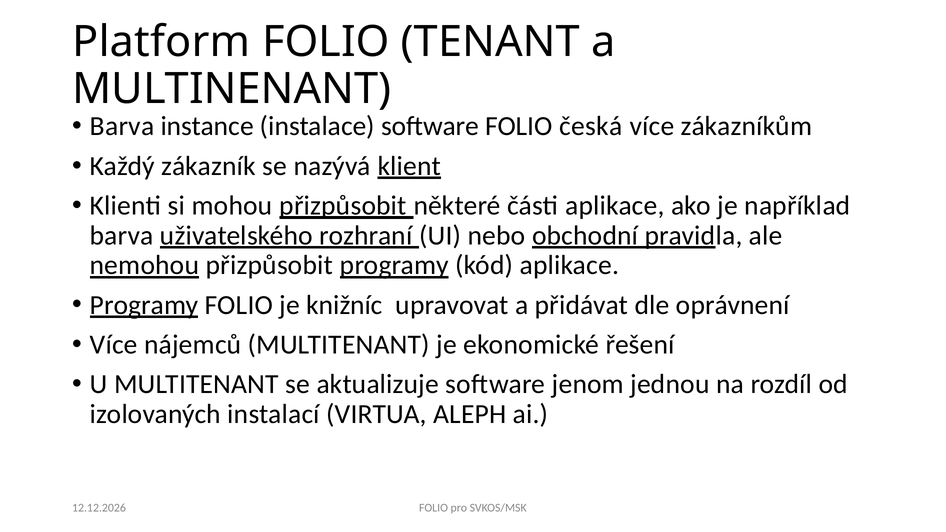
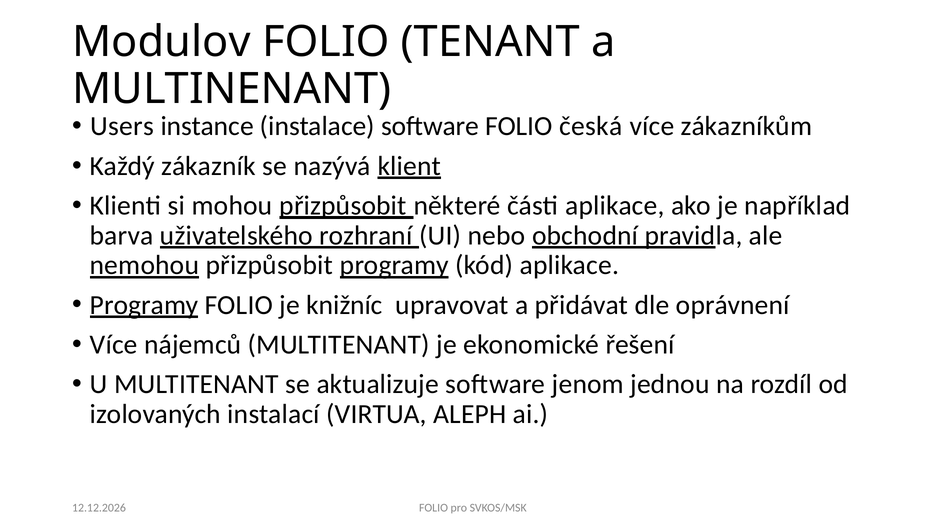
Platform: Platform -> Modulov (161, 42)
Barva: Barva -> Users (122, 126)
